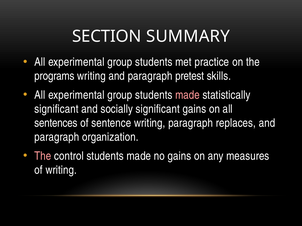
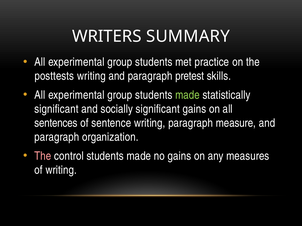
SECTION: SECTION -> WRITERS (107, 36)
programs: programs -> posttests (54, 76)
made colour: pink -> light green (187, 95)
replaces: replaces -> measure (236, 123)
